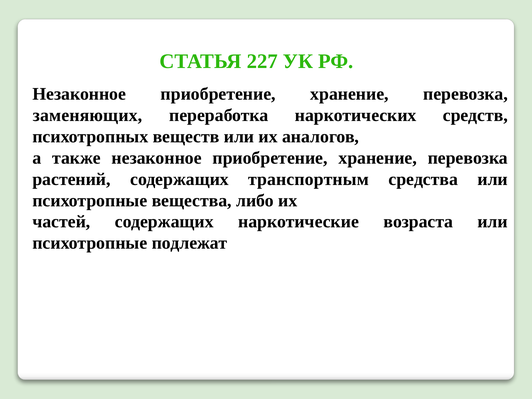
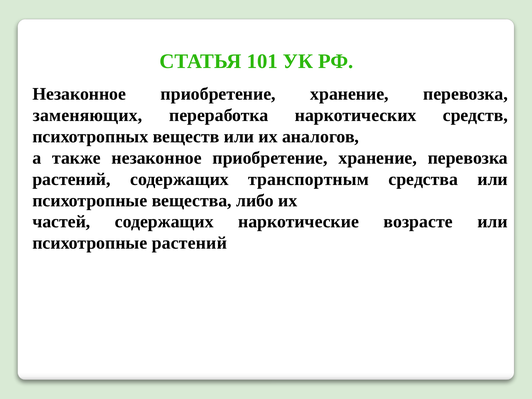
227: 227 -> 101 (262, 61)
возраста: возраста -> возрасте (418, 222)
психотропные подлежат: подлежат -> растений (189, 243)
